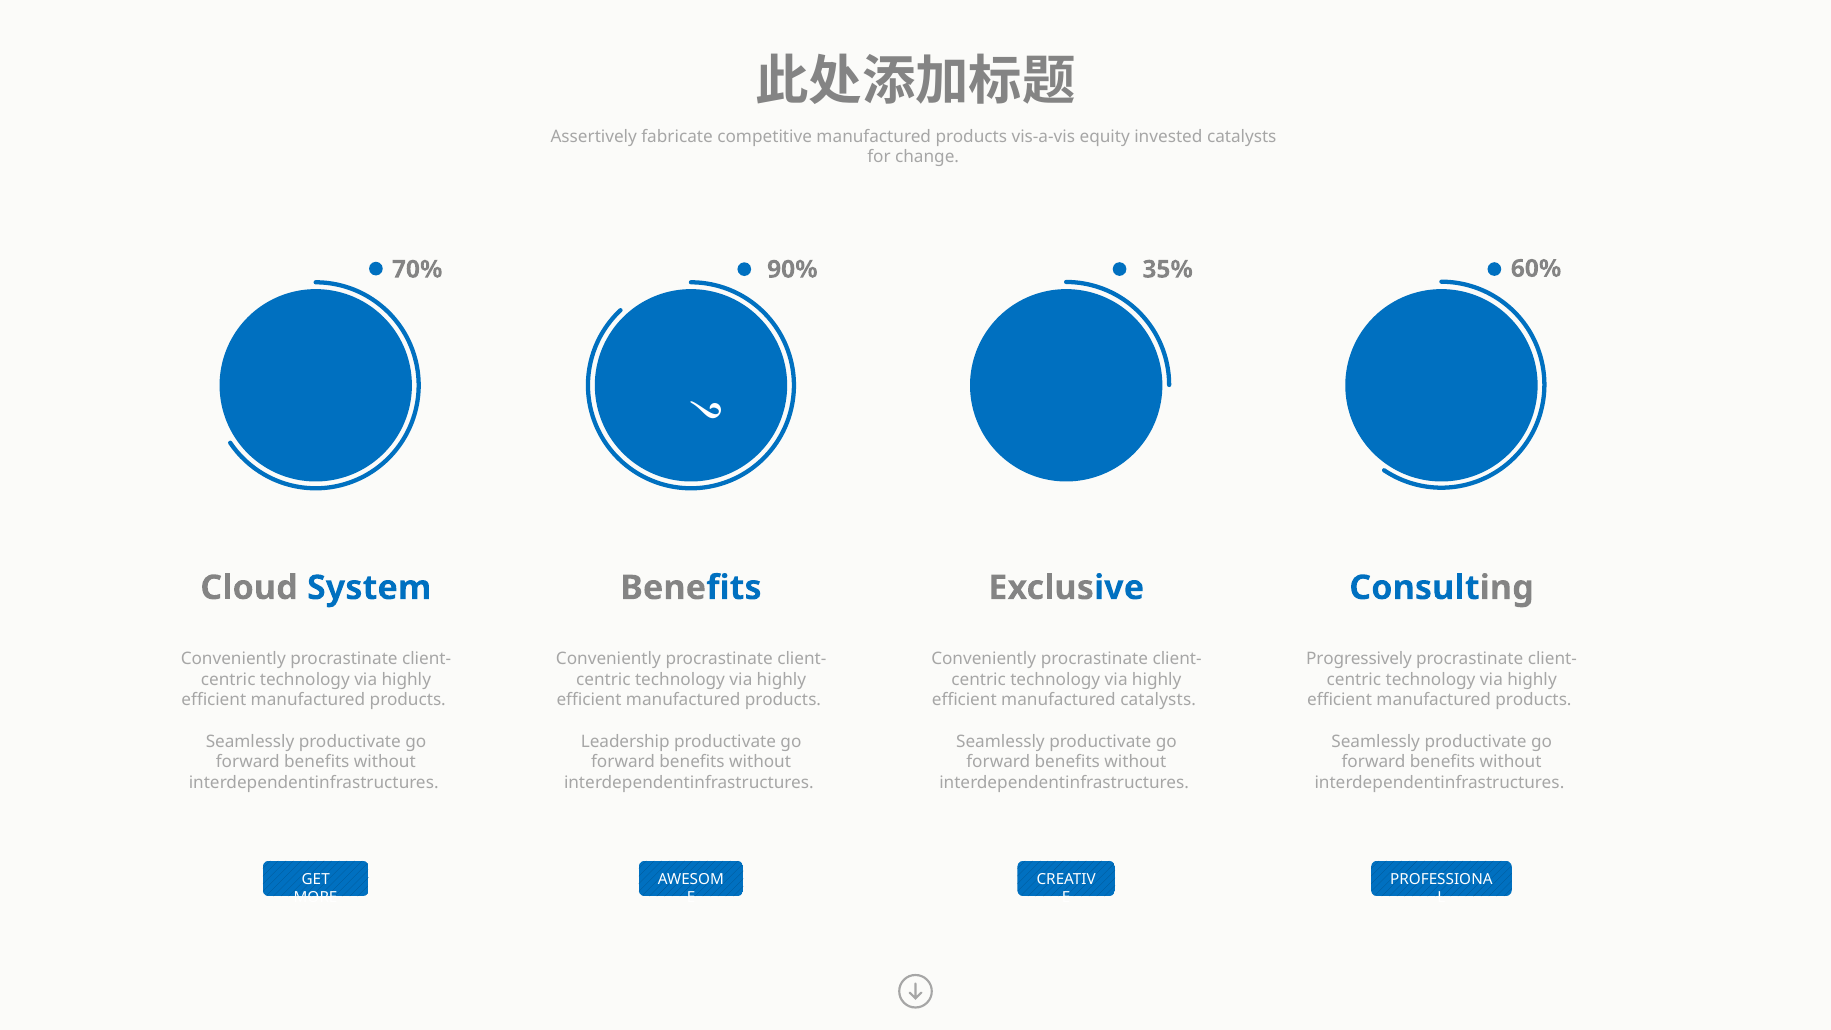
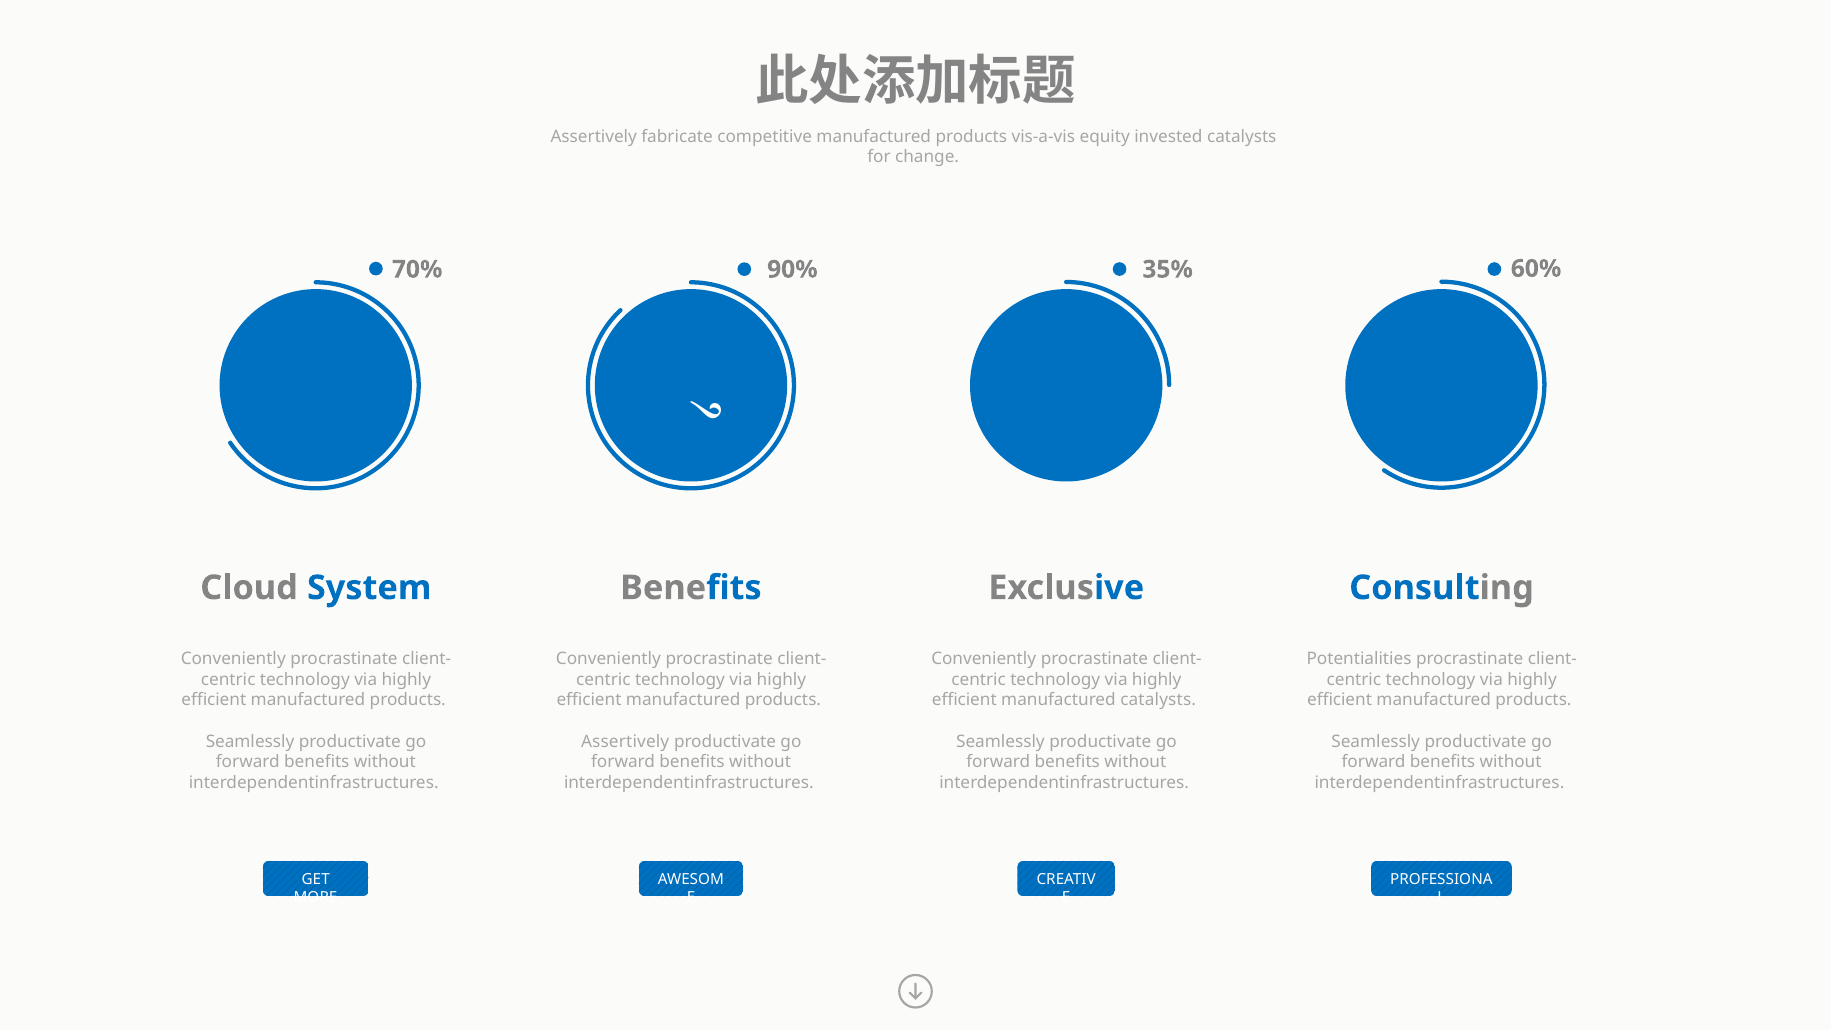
Progressively: Progressively -> Potentialities (1359, 659)
Leadership: Leadership -> Assertively (625, 741)
